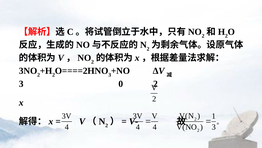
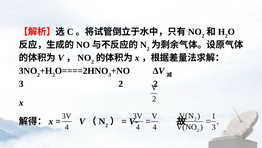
3 0: 0 -> 2 (121, 84)
